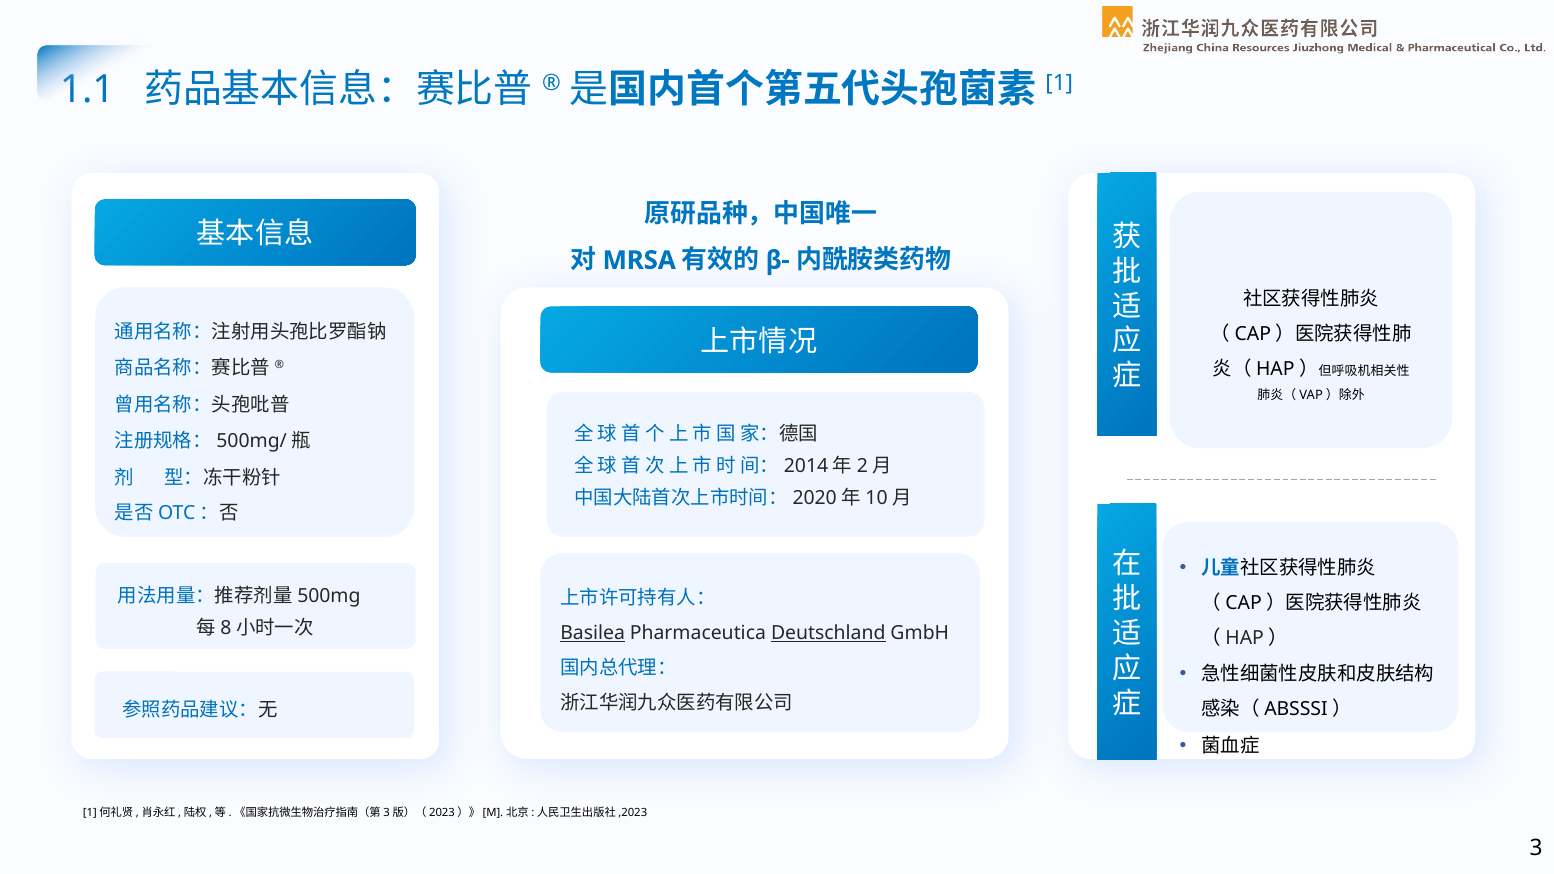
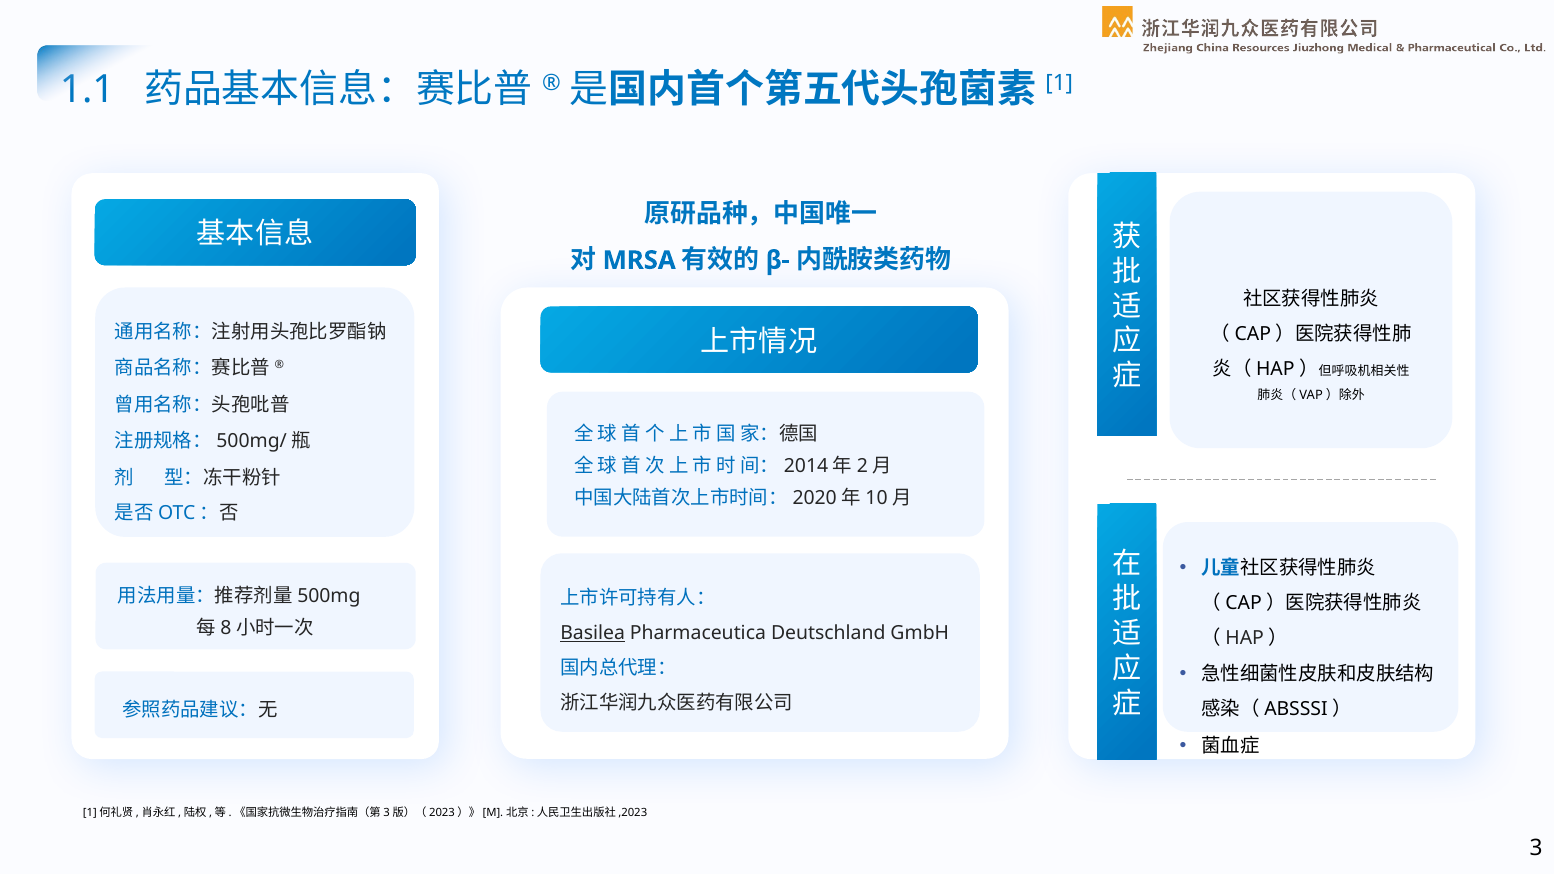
Deutschland underline: present -> none (828, 633)
